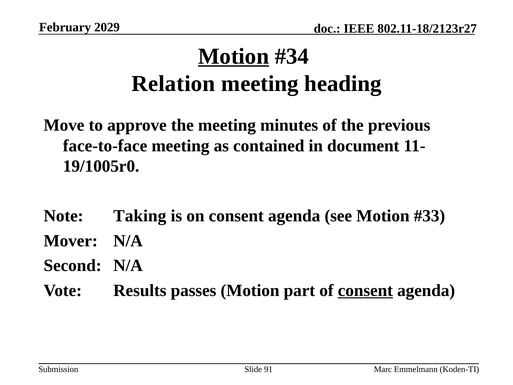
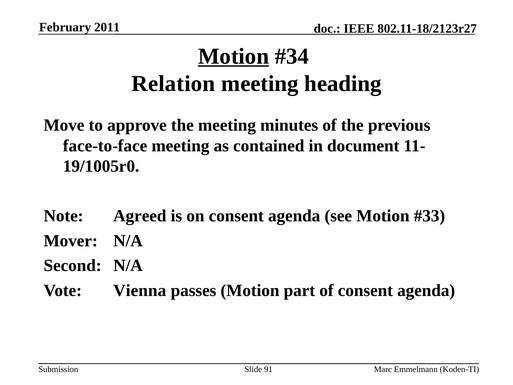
2029: 2029 -> 2011 (107, 27)
Taking: Taking -> Agreed (140, 216)
Results: Results -> Vienna (140, 290)
consent underline: present -> none (365, 290)
